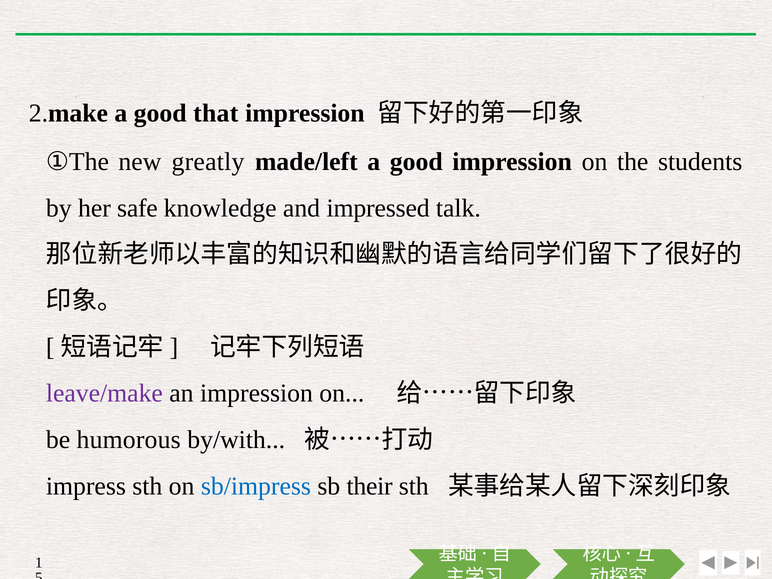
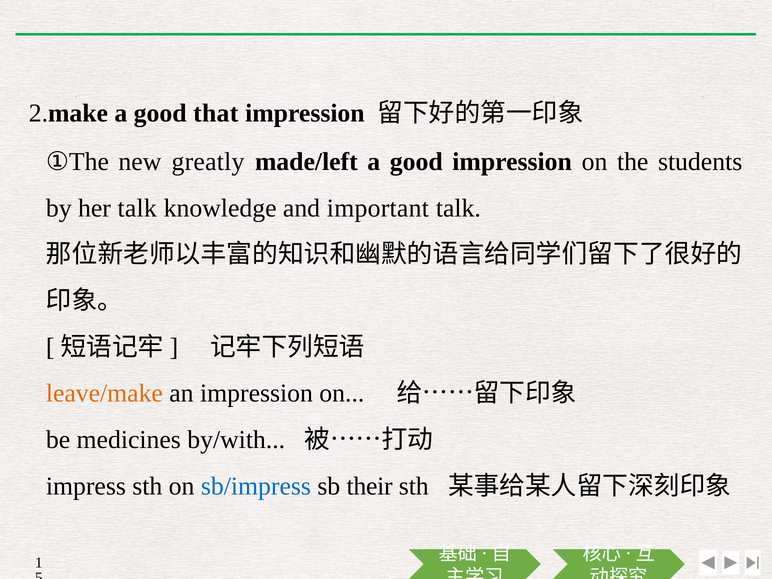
her safe: safe -> talk (137, 208)
impressed: impressed -> important (378, 208)
leave/make colour: purple -> orange (104, 393)
humorous: humorous -> medicines (129, 440)
